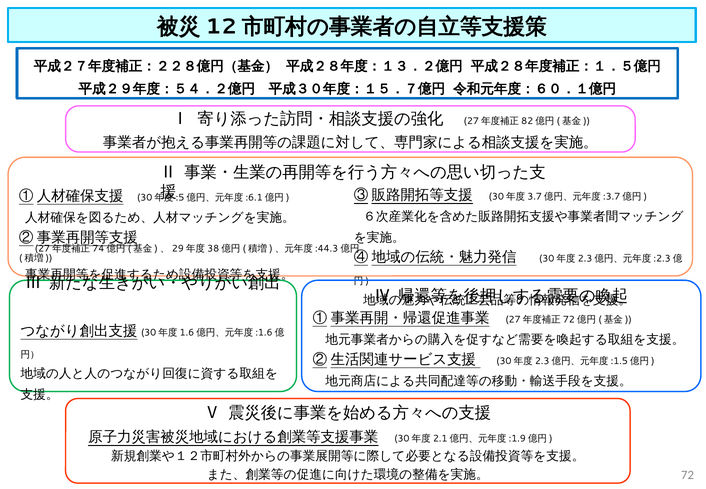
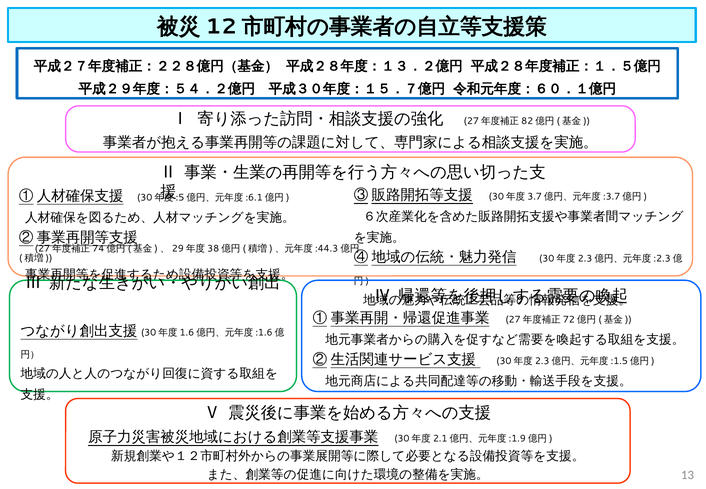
72: 72 -> 13 (688, 475)
